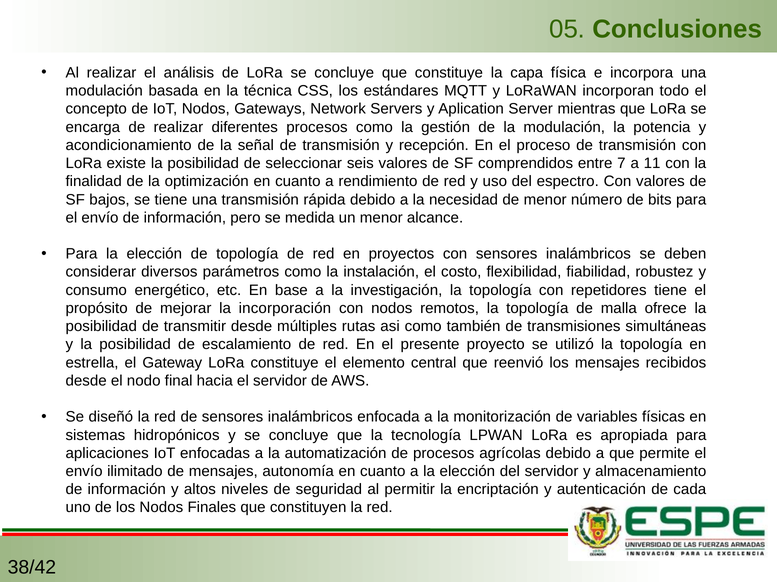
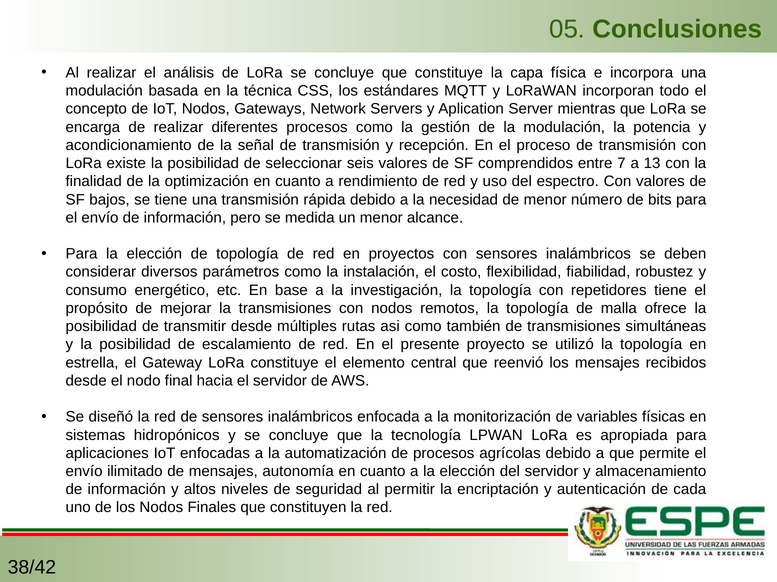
11: 11 -> 13 (652, 164)
la incorporación: incorporación -> transmisiones (285, 309)
